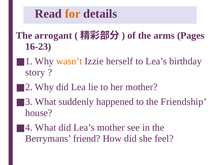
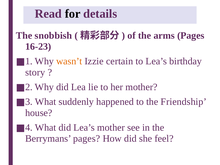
for colour: orange -> black (73, 14)
arrogant: arrogant -> snobbish (53, 35)
herself: herself -> certain (120, 61)
Berrymans friend: friend -> pages (87, 139)
